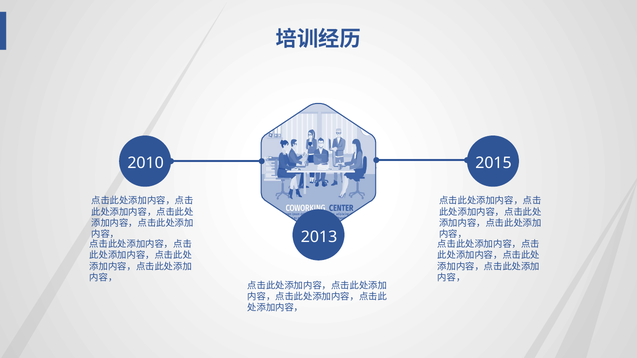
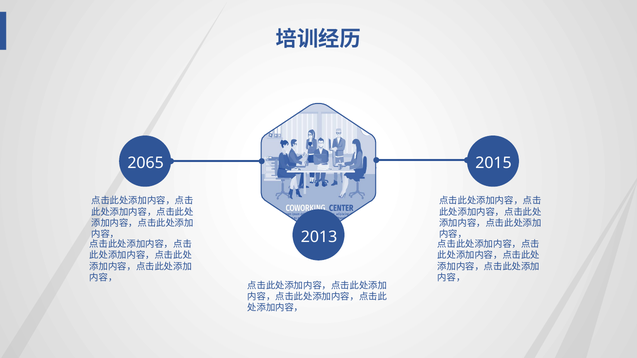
2010: 2010 -> 2065 (146, 163)
